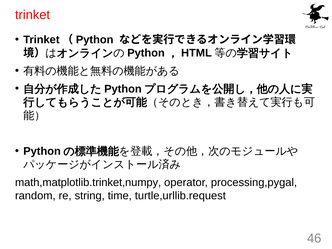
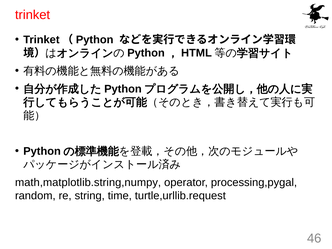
math,matplotlib.trinket,numpy: math,matplotlib.trinket,numpy -> math,matplotlib.string,numpy (88, 182)
